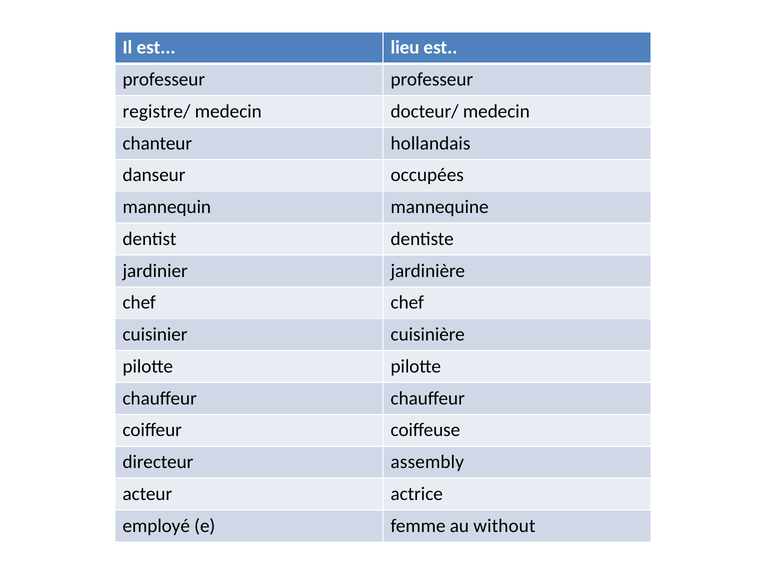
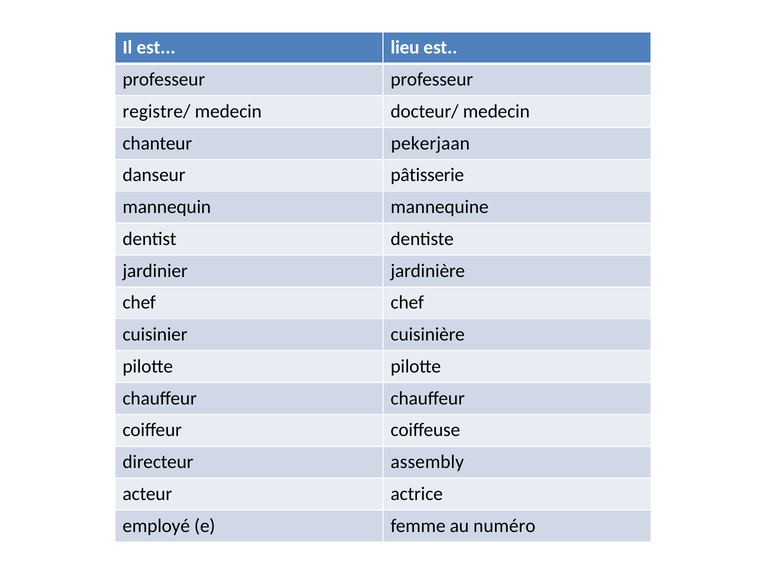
hollandais: hollandais -> pekerjaan (430, 143)
occupées: occupées -> pâtisserie (427, 175)
without: without -> numéro (504, 526)
